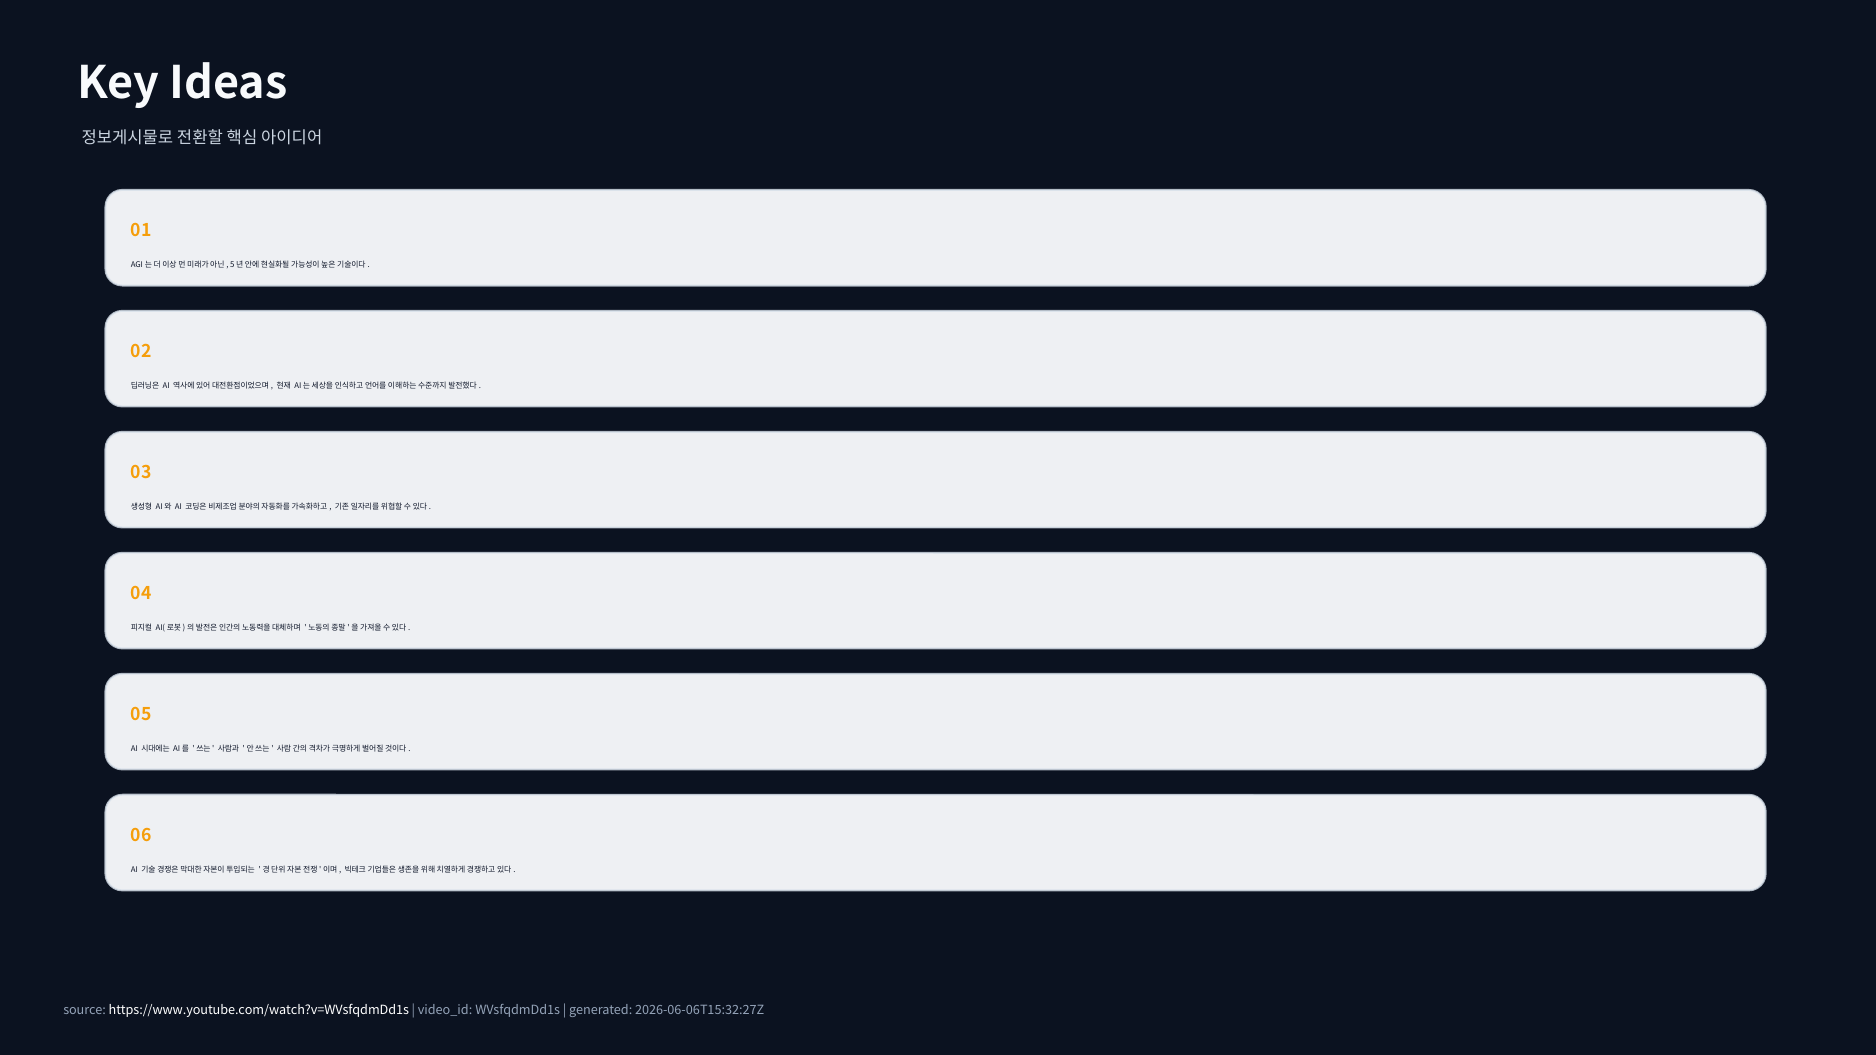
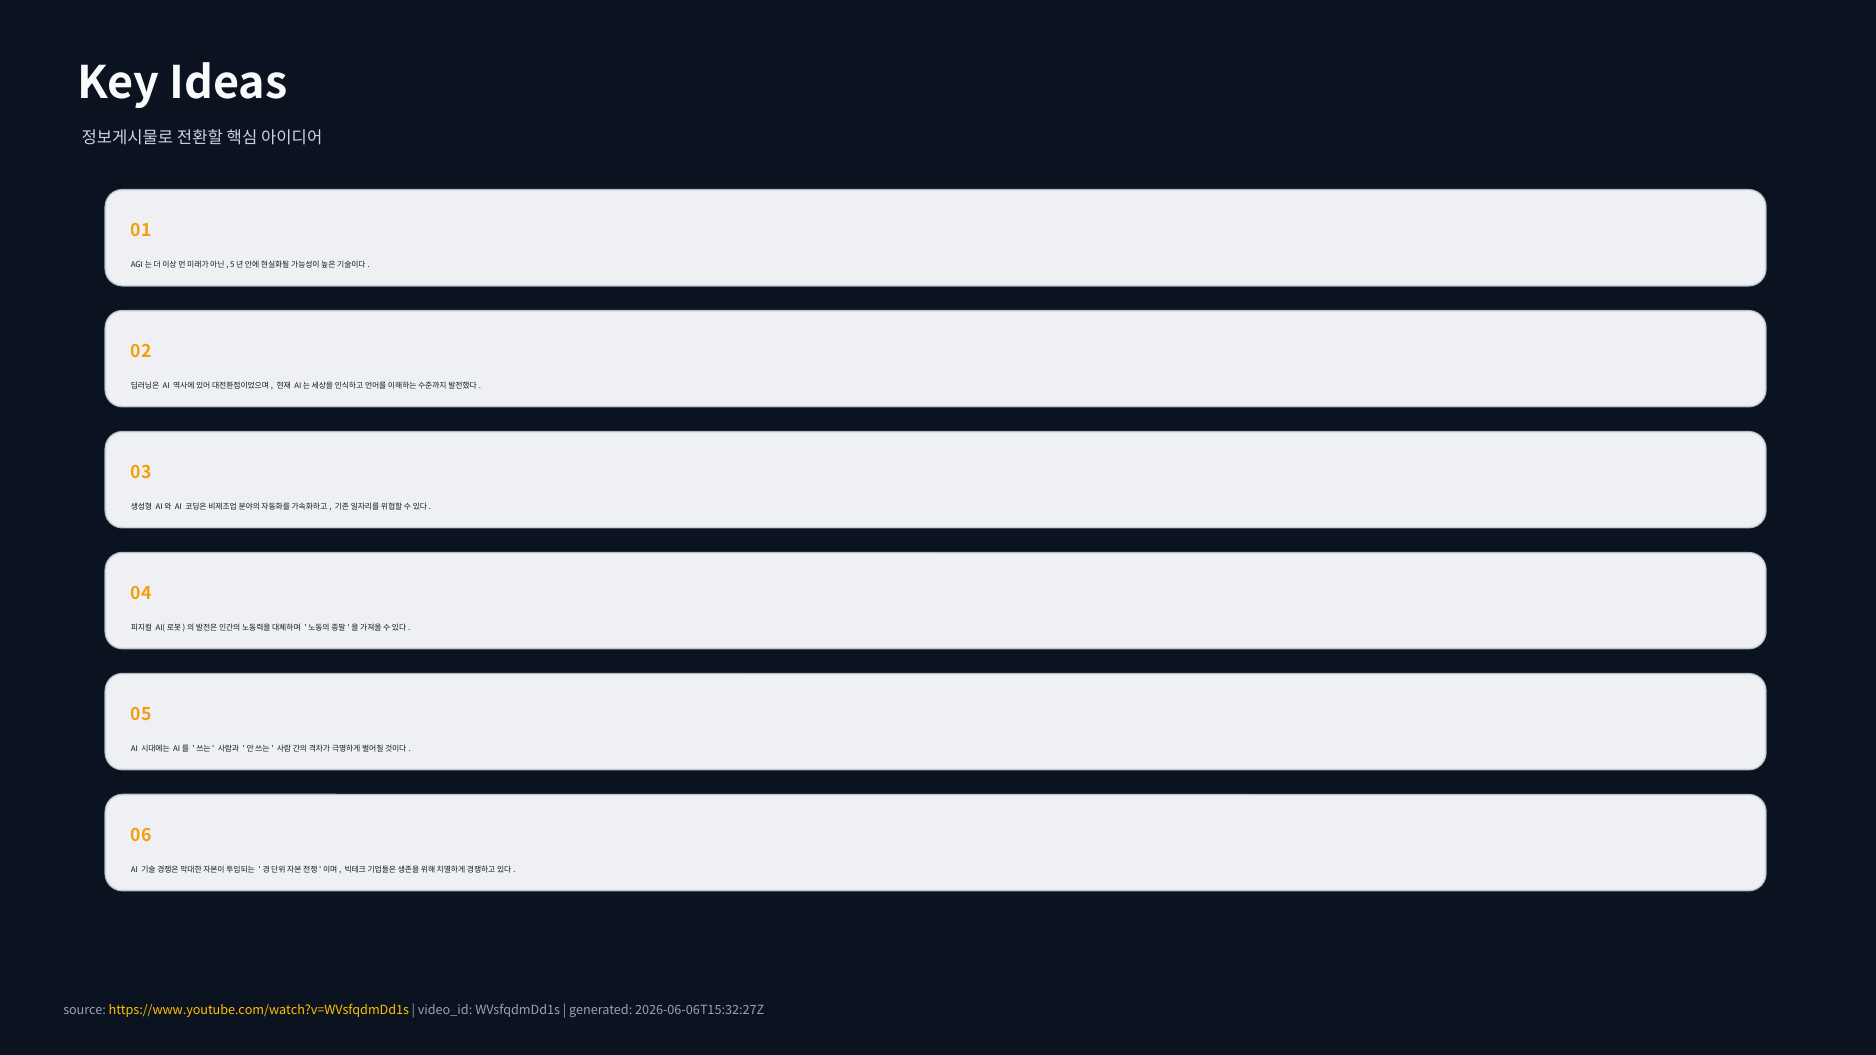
https://www.youtube.com/watch?v=WVsfqdmDd1s colour: white -> yellow (259, 1010)
